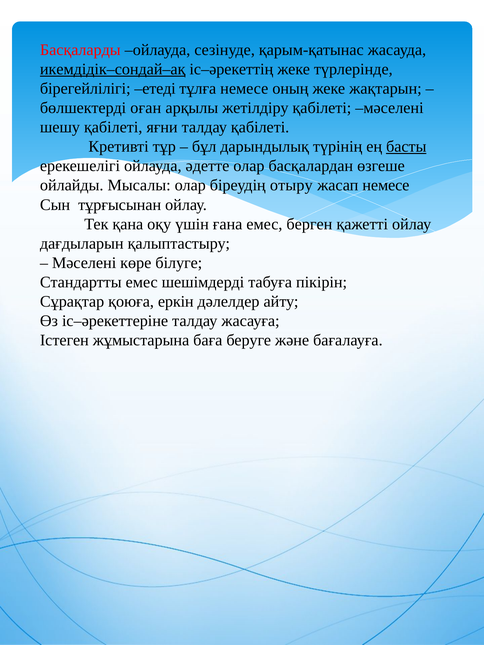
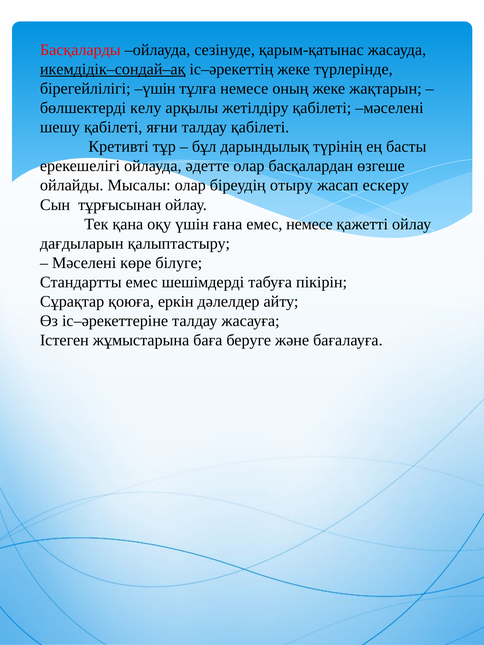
бірегейлілігі етеді: етеді -> үшін (155, 89)
оған: оған -> келу (146, 108)
басты underline: present -> none (406, 147)
жасап немесе: немесе -> ескеру (386, 185)
емес берген: берген -> немесе (310, 224)
